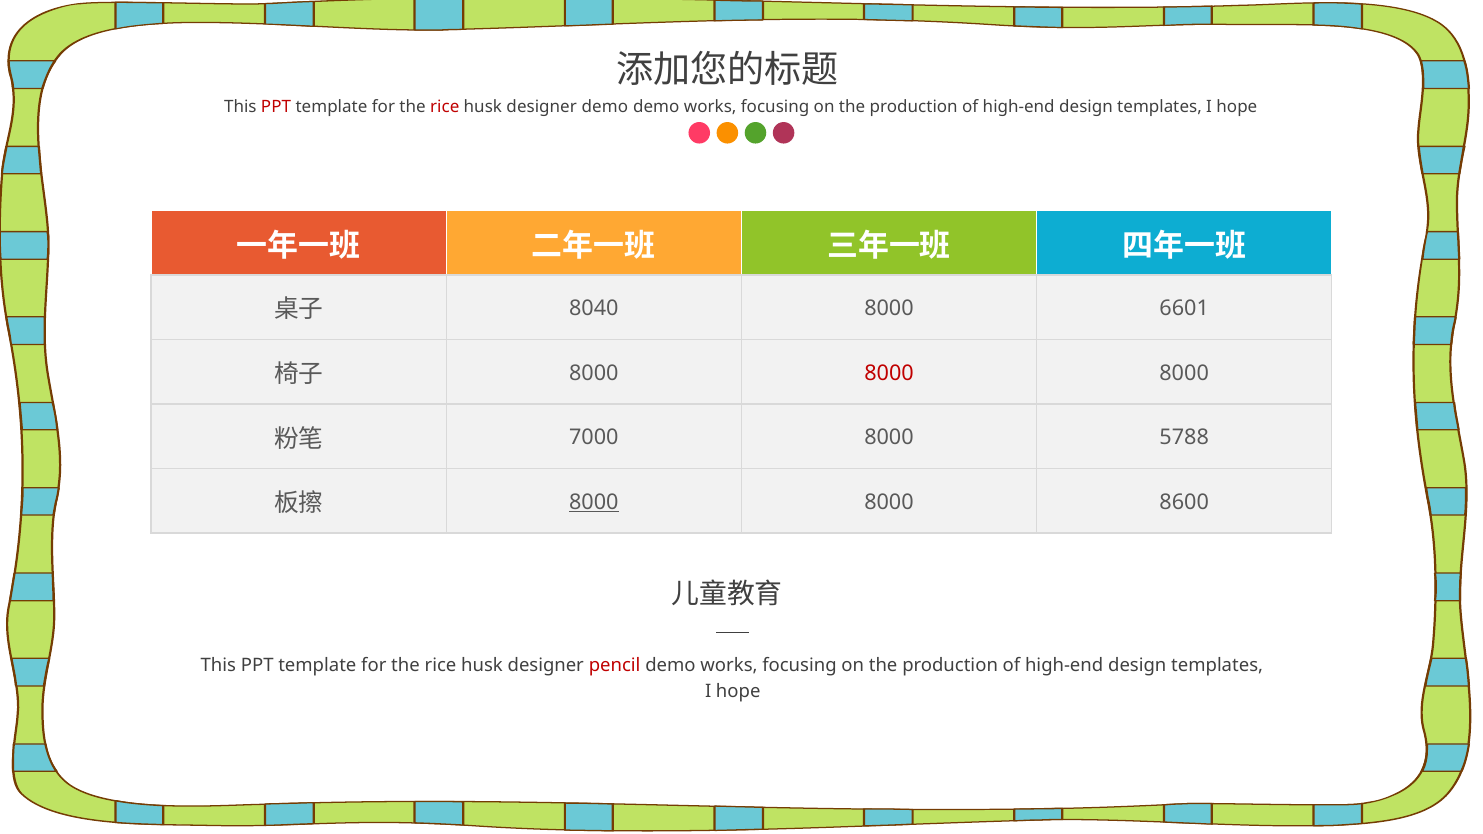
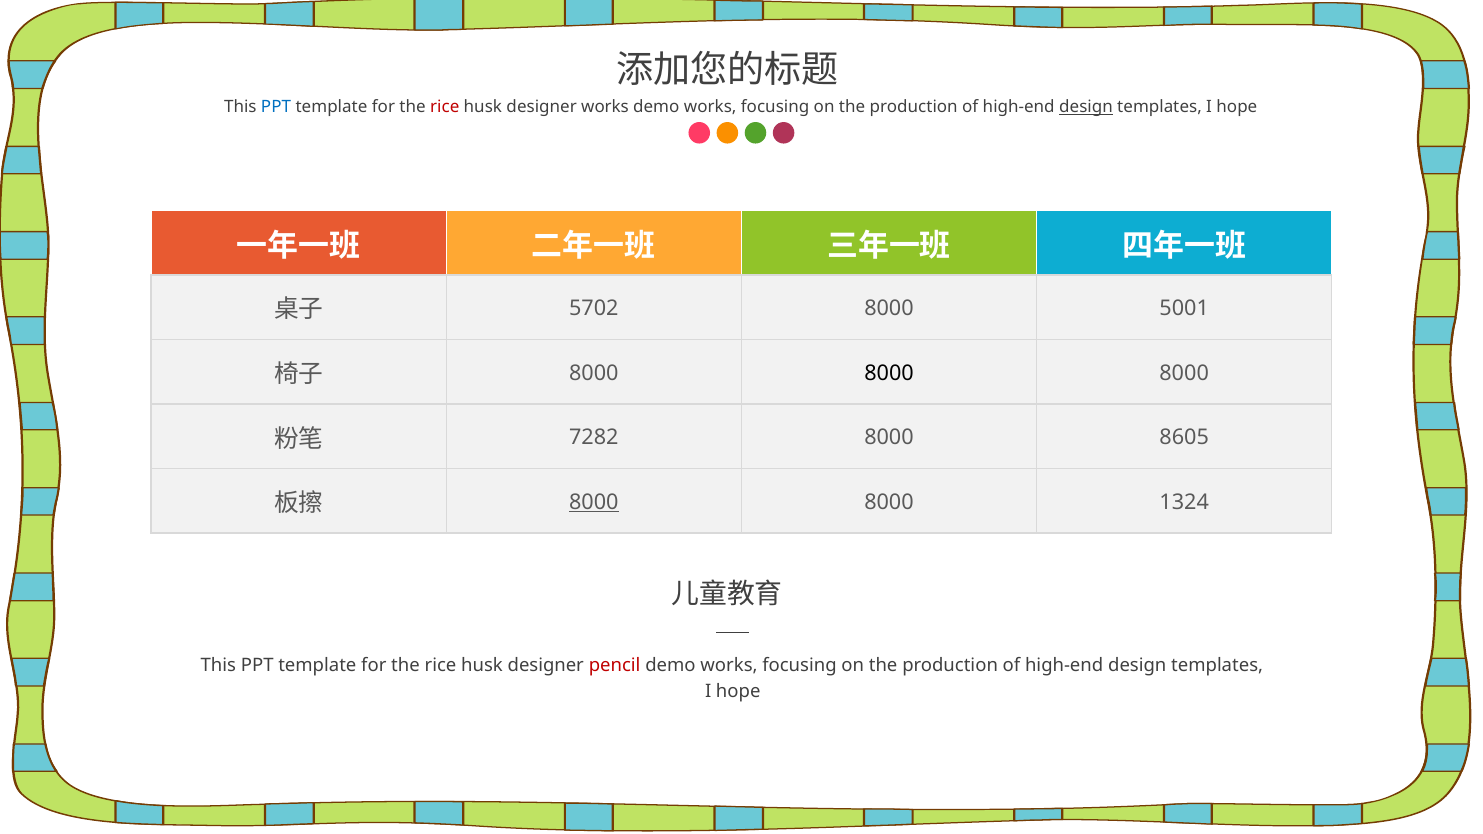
PPT colour: red -> blue (276, 107)
designer demo: demo -> works (605, 107)
design underline: none -> present (1086, 107)
8040: 8040 -> 5702 (594, 308)
6601: 6601 -> 5001 (1184, 308)
8000 colour: red -> black (889, 373)
7000: 7000 -> 7282 (594, 438)
5788: 5788 -> 8605 (1184, 438)
8600: 8600 -> 1324 (1184, 502)
